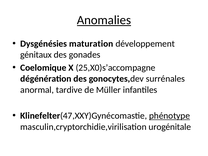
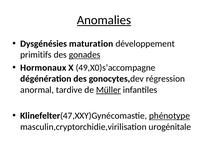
génitaux: génitaux -> primitifs (36, 55)
gonades underline: none -> present (85, 55)
Coelomique: Coelomique -> Hormonaux (43, 68)
25,X0)s’accompagne: 25,X0)s’accompagne -> 49,X0)s’accompagne (115, 68)
surrénales: surrénales -> régression (165, 79)
Müller underline: none -> present (108, 90)
